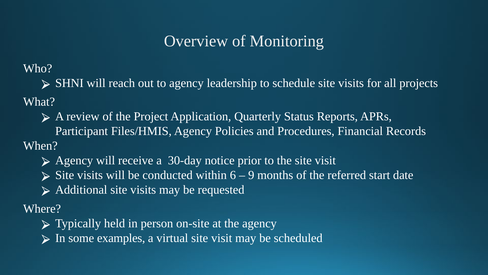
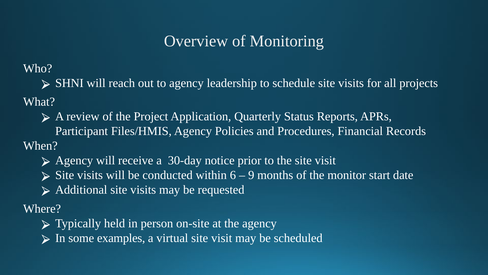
referred: referred -> monitor (347, 175)
